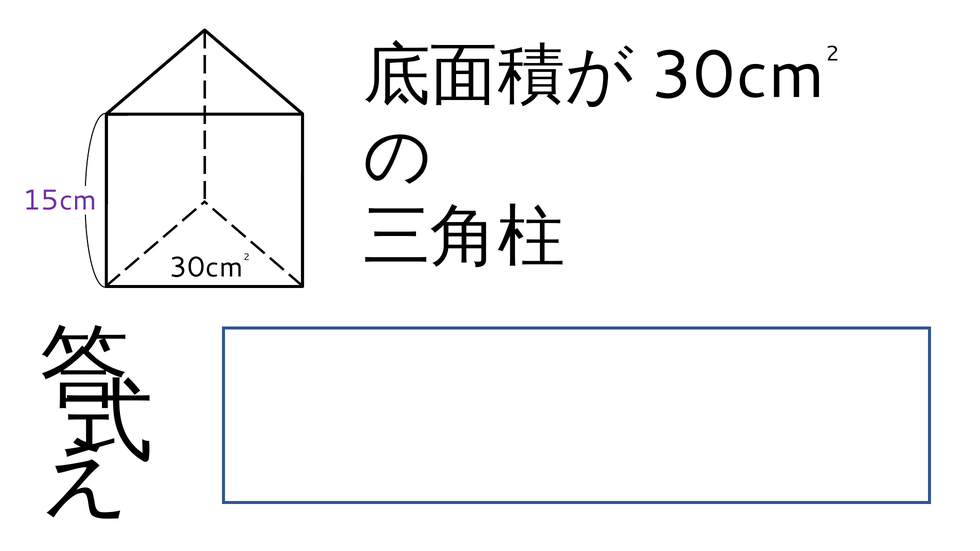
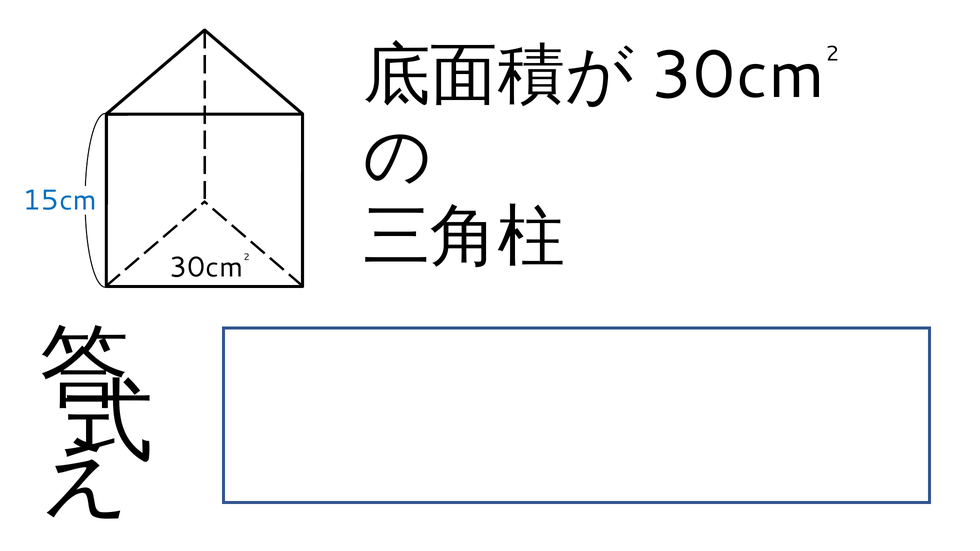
15cm colour: purple -> blue (60, 201)
